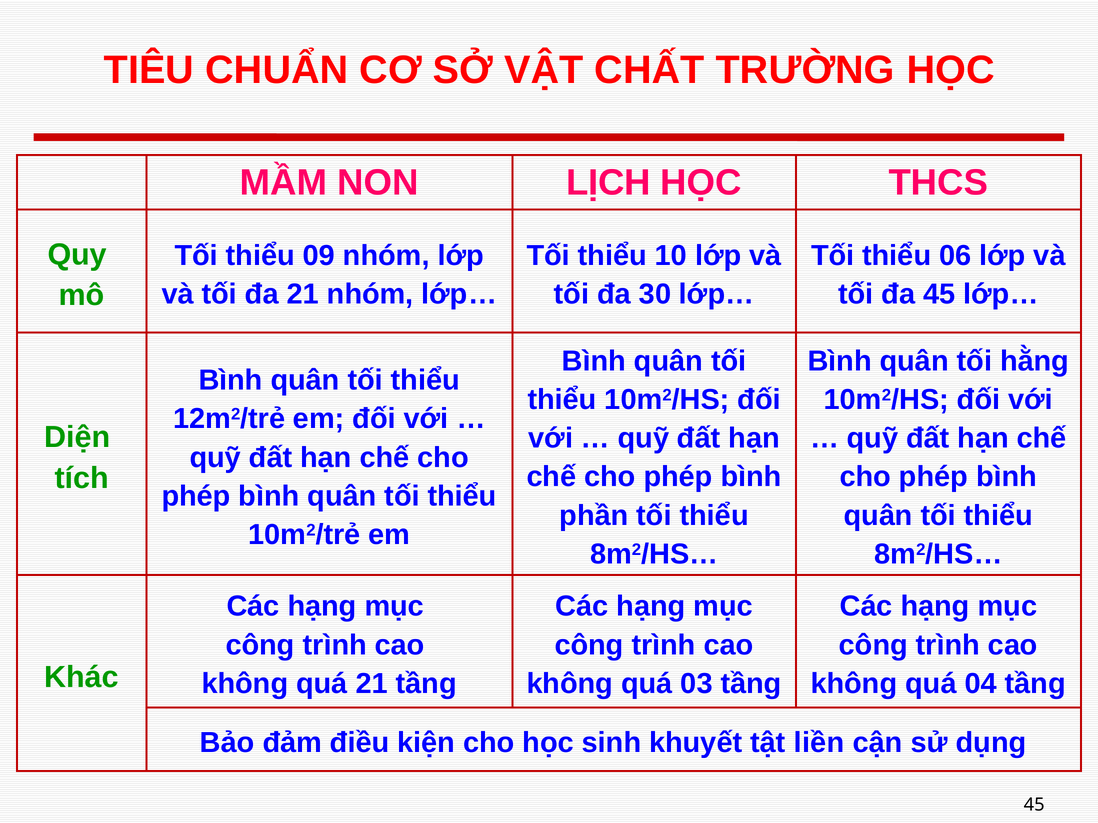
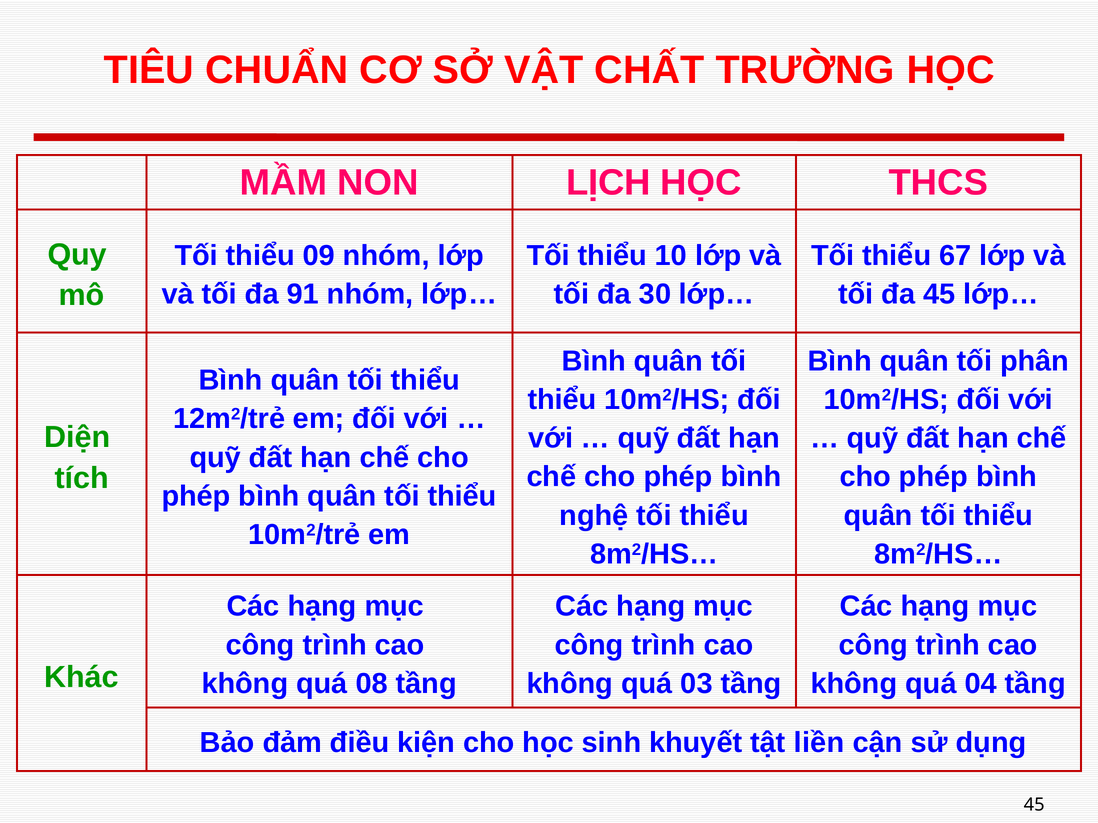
06: 06 -> 67 (955, 256)
đa 21: 21 -> 91 (303, 294)
hằng: hằng -> phân (1034, 361)
phần: phần -> nghệ (594, 516)
quá 21: 21 -> 08 (372, 684)
